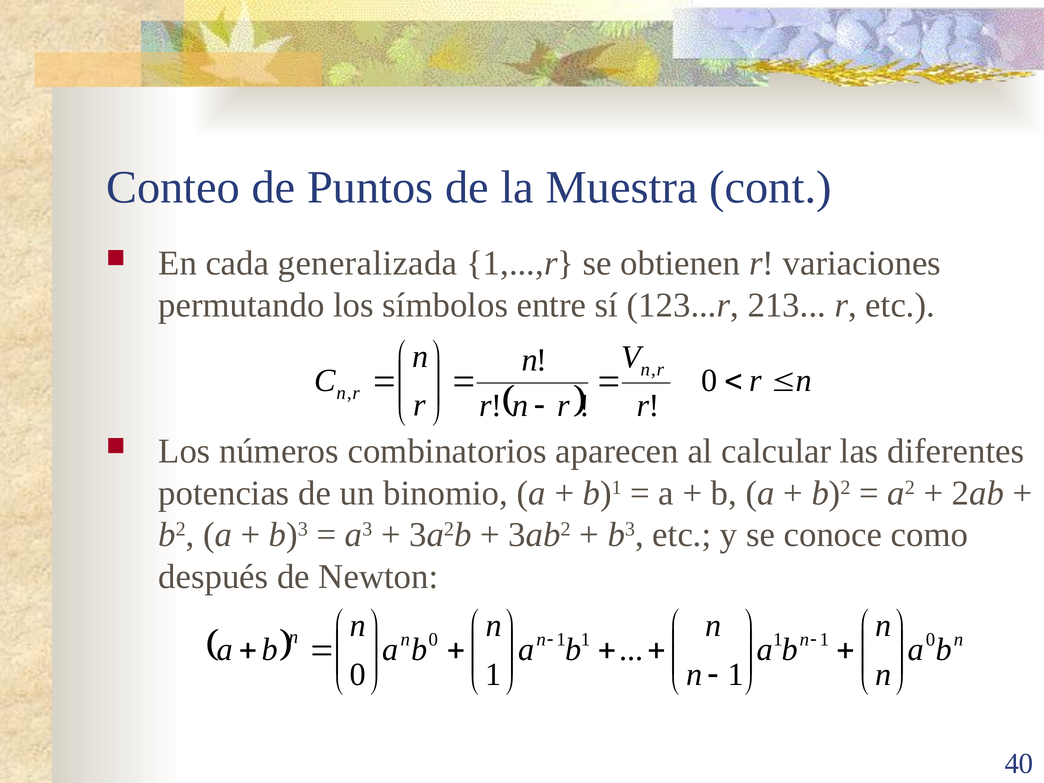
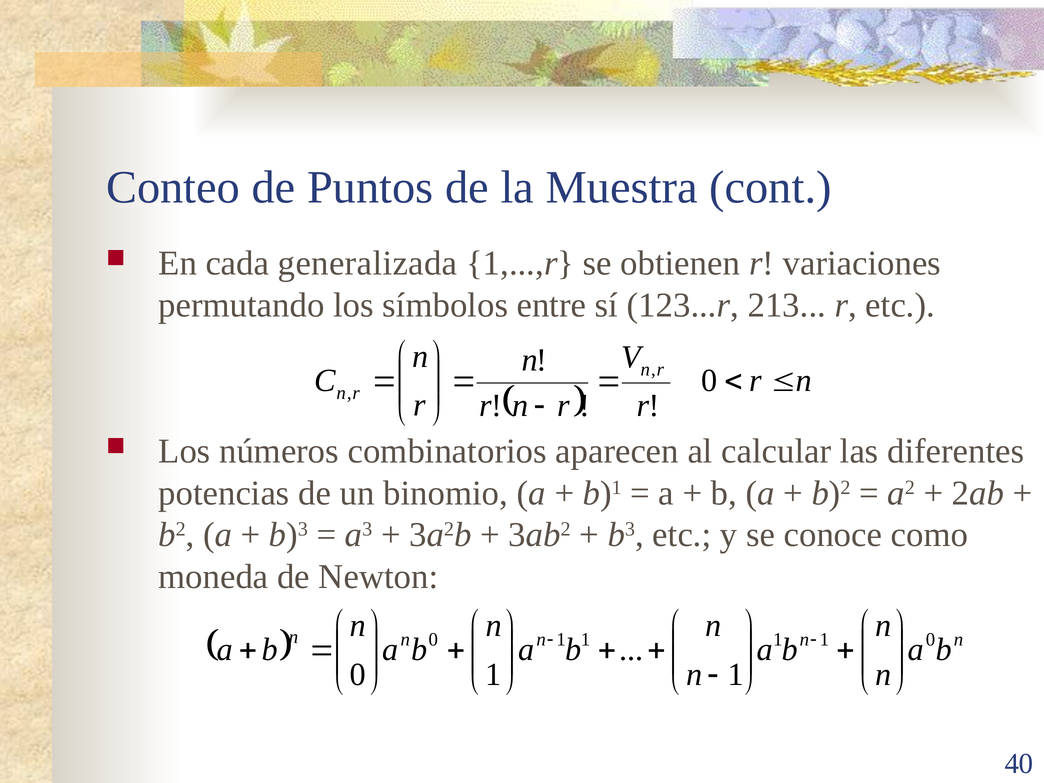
después: después -> moneda (213, 577)
